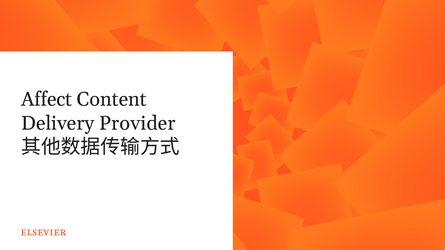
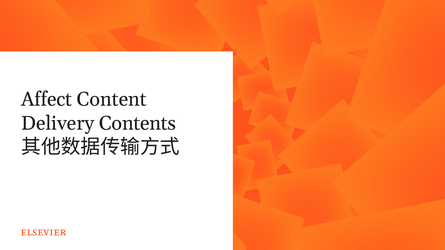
Provider: Provider -> Contents (138, 123)
